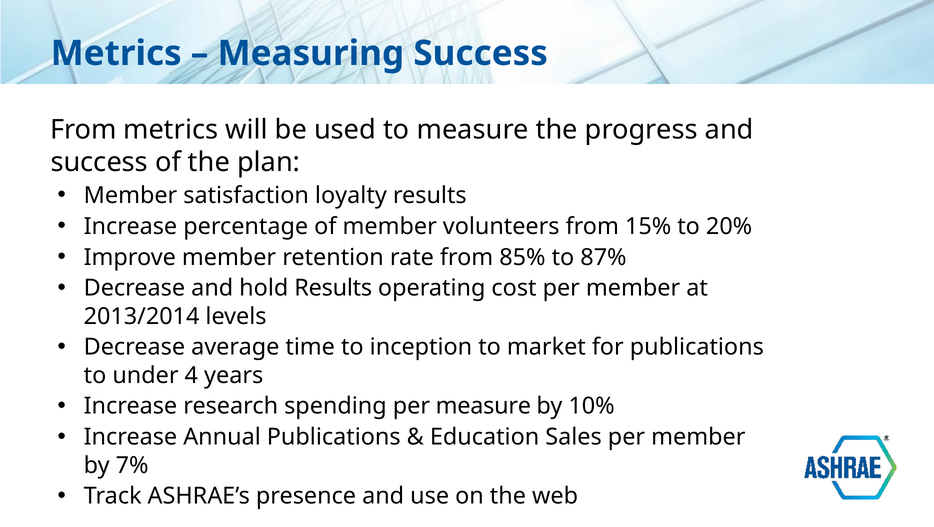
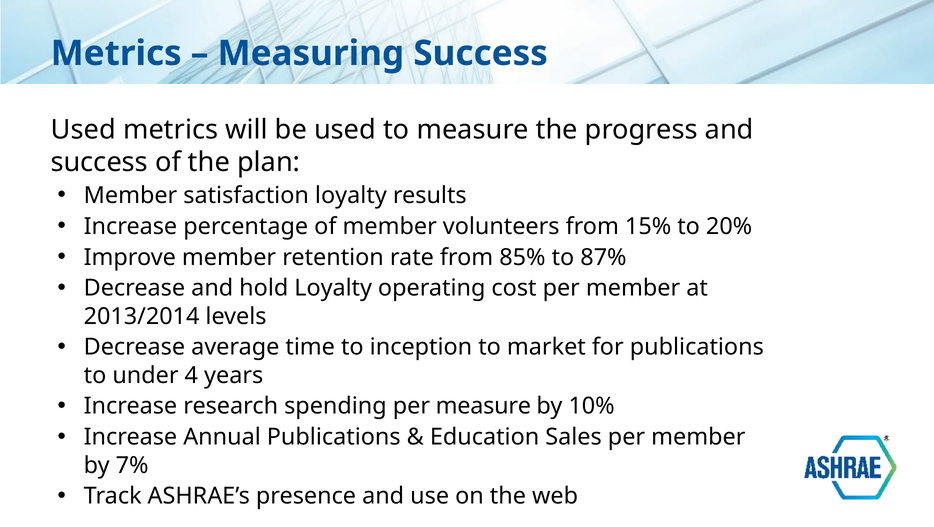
From: From -> Used (83, 130)
hold Results: Results -> Loyalty (333, 288)
